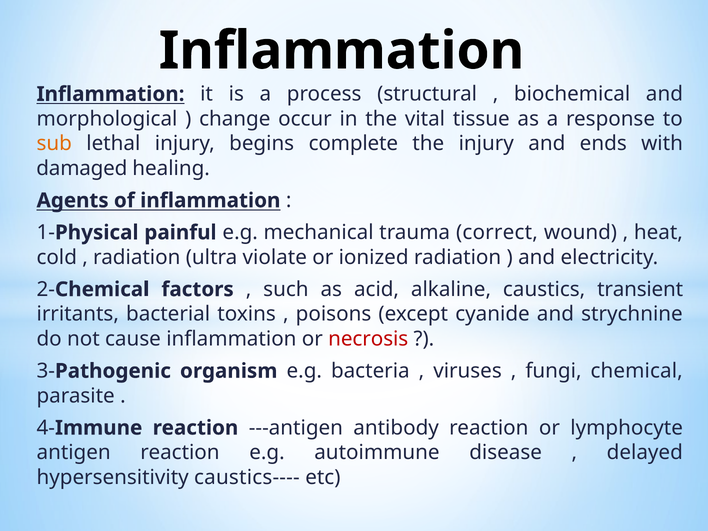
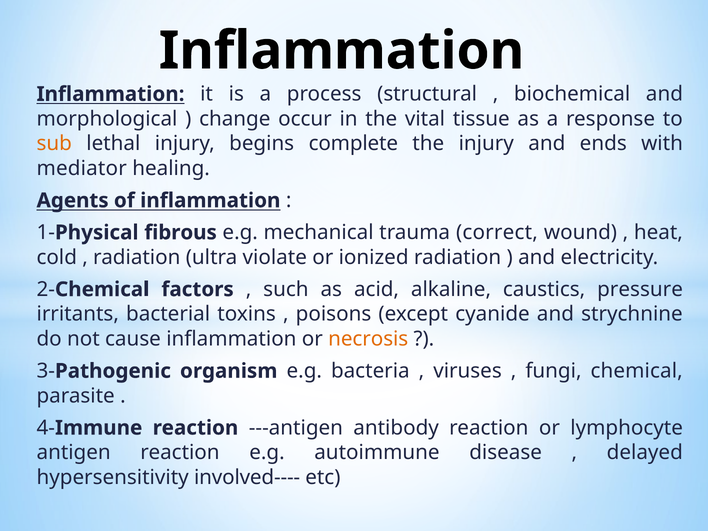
damaged: damaged -> mediator (82, 168)
painful: painful -> fibrous (181, 233)
transient: transient -> pressure (640, 289)
necrosis colour: red -> orange (368, 339)
caustics----: caustics---- -> involved---- (247, 477)
